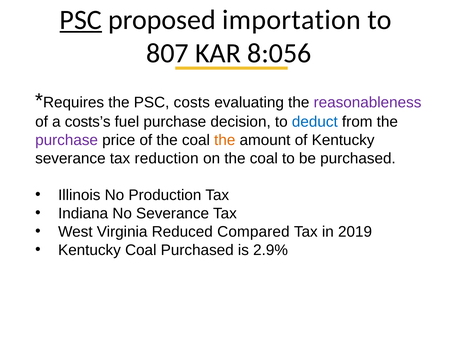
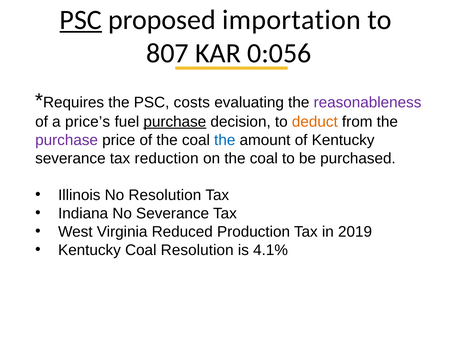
8:056: 8:056 -> 0:056 (279, 53)
costs’s: costs’s -> price’s (88, 121)
purchase underline: none -> present (175, 121)
deduct colour: blue -> orange (315, 121)
the colour: orange -> blue (225, 140)
No Production: Production -> Resolution (165, 195)
Compared: Compared -> Production (253, 231)
Coal Purchased: Purchased -> Resolution (197, 250)
2.9%: 2.9% -> 4.1% (271, 250)
